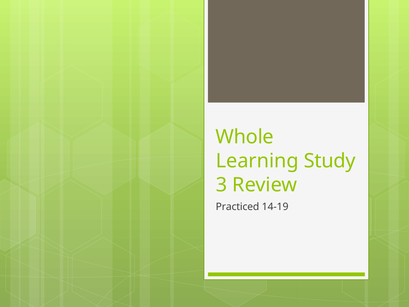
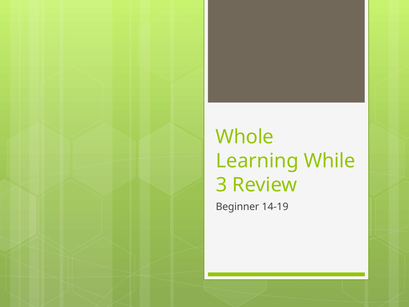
Study: Study -> While (330, 161)
Practiced: Practiced -> Beginner (238, 207)
